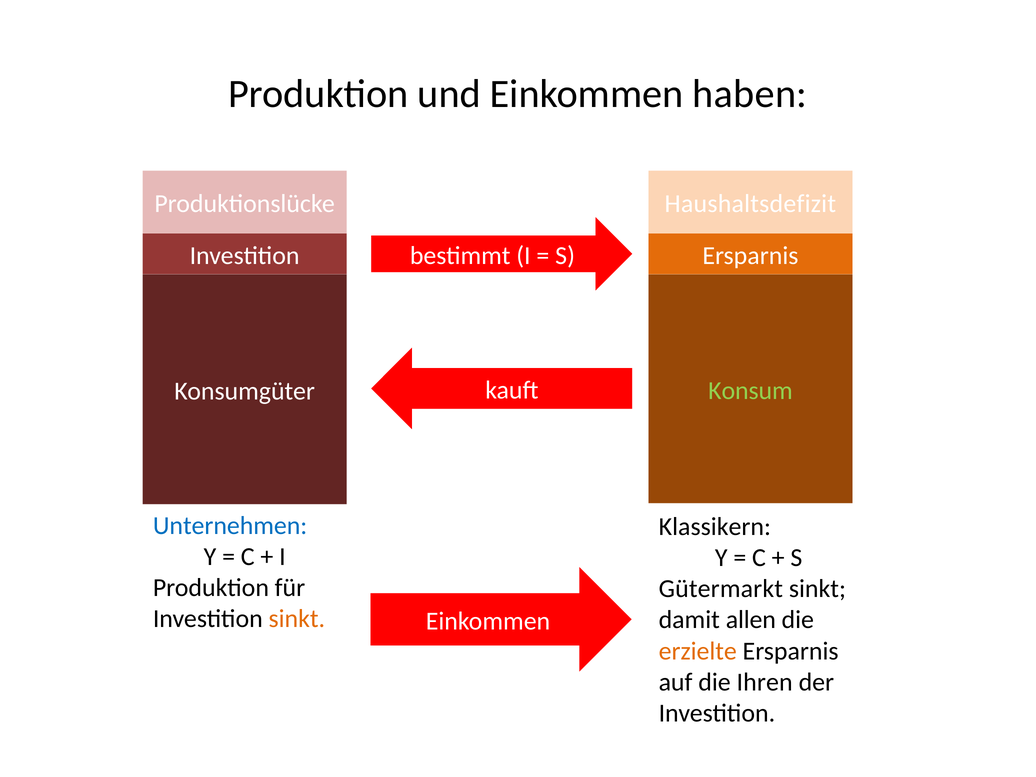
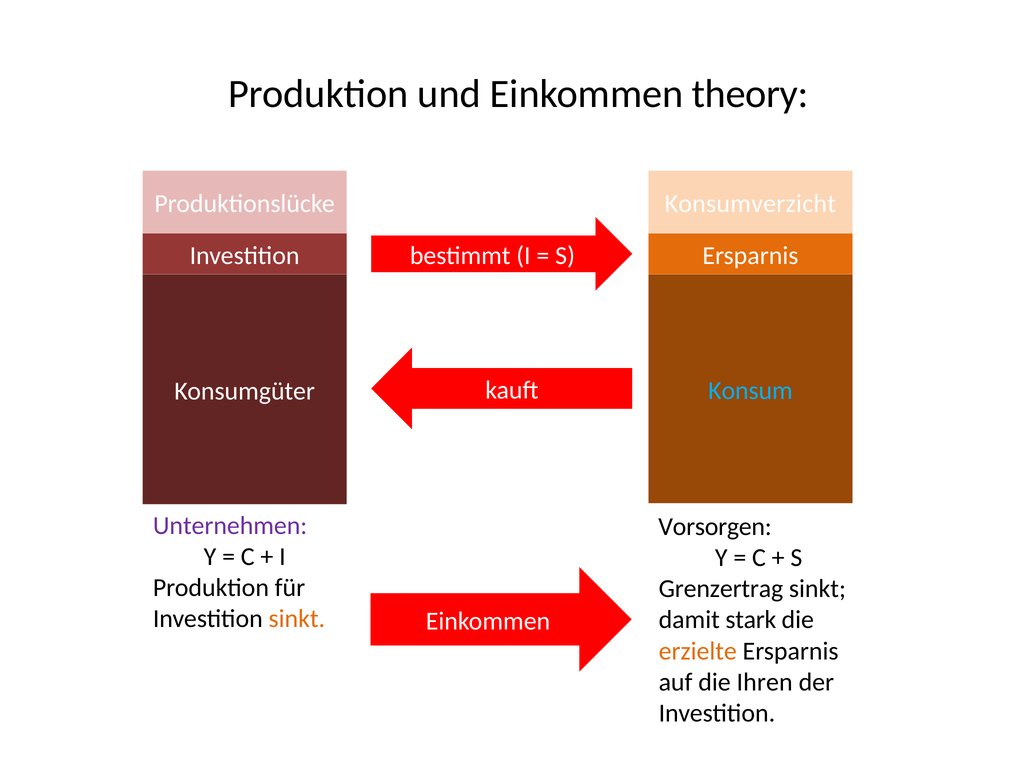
haben: haben -> theory (750, 94)
Haushaltsdefizit: Haushaltsdefizit -> Konsumverzicht (750, 204)
Konsum colour: light green -> light blue (750, 391)
Unternehmen colour: blue -> purple (230, 526)
Klassikern: Klassikern -> Vorsorgen (715, 527)
Gütermarkt: Gütermarkt -> Grenzertrag (721, 589)
allen: allen -> stark (751, 620)
